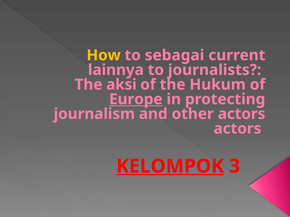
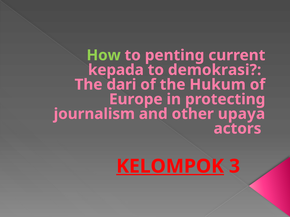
How colour: yellow -> light green (104, 55)
sebagai: sebagai -> penting (175, 55)
lainnya: lainnya -> kepada (116, 70)
journalists: journalists -> demokrasi (215, 70)
aksi: aksi -> dari (121, 85)
Europe underline: present -> none (136, 99)
other actors: actors -> upaya (241, 114)
